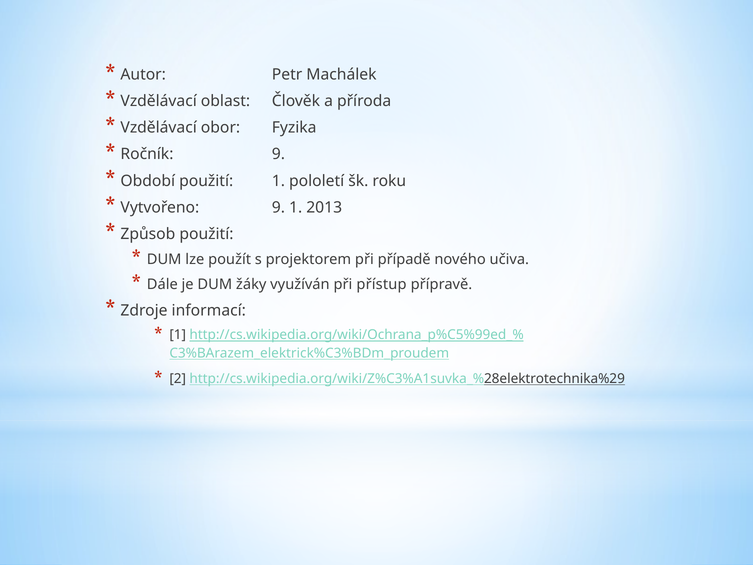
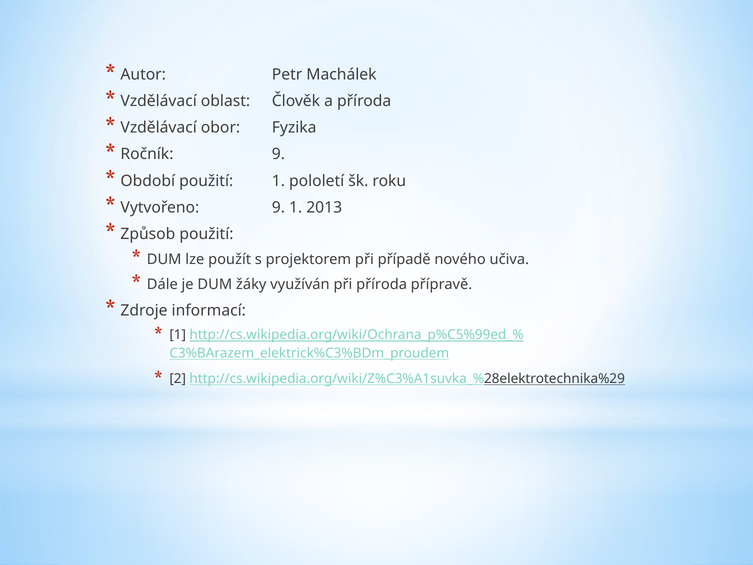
při přístup: přístup -> příroda (382, 284)
